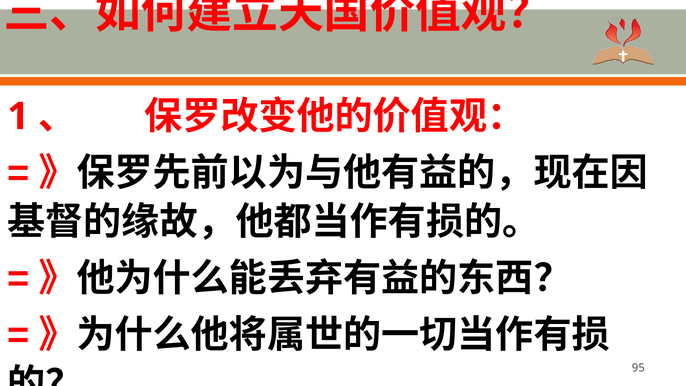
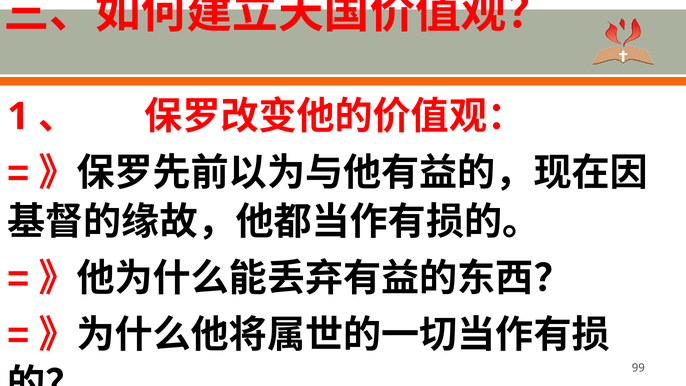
95: 95 -> 99 (638, 368)
